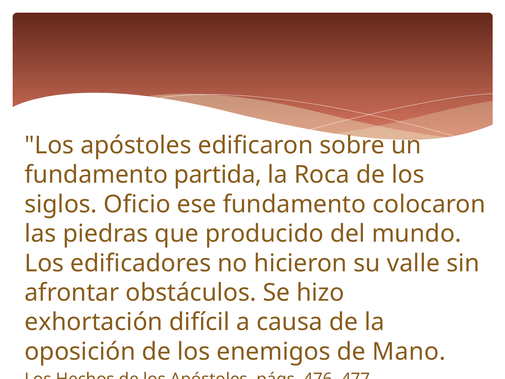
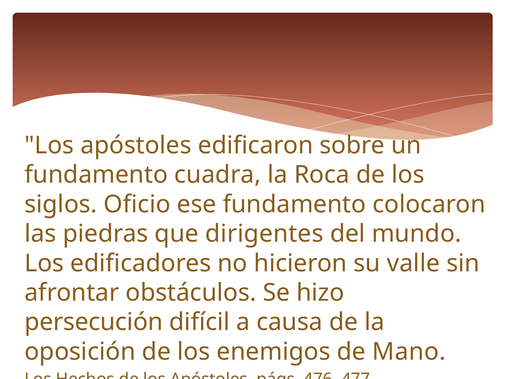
partida: partida -> cuadra (218, 175)
producido: producido -> dirigentes (264, 234)
exhortación: exhortación -> persecución (94, 322)
